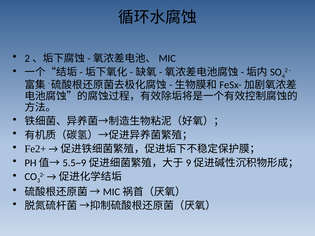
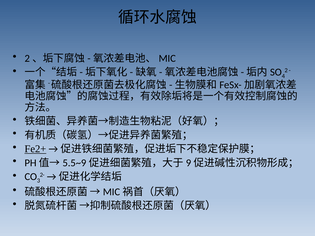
Fe2+ underline: none -> present (35, 149)
